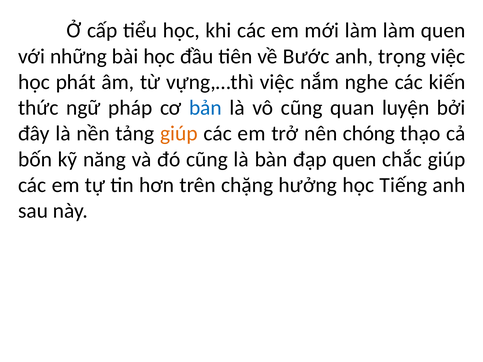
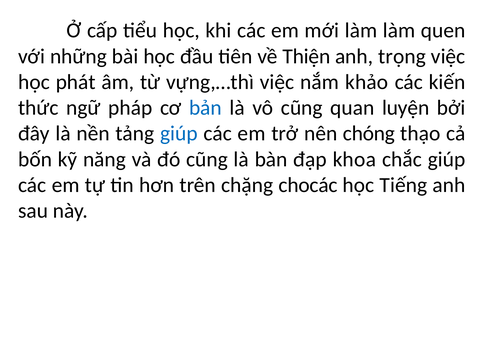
Bước: Bước -> Thiện (306, 56)
nghe: nghe -> khảo (367, 82)
giúp colour: orange -> blue (179, 134)
đạp quen: quen -> khoa (354, 159)
hưởng: hưởng -> chocác (308, 185)
